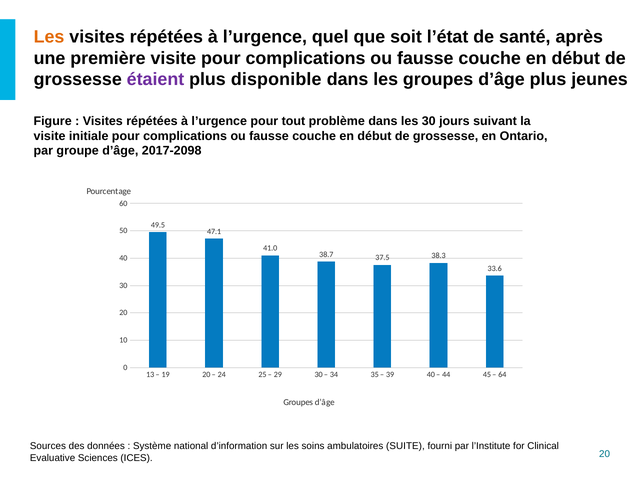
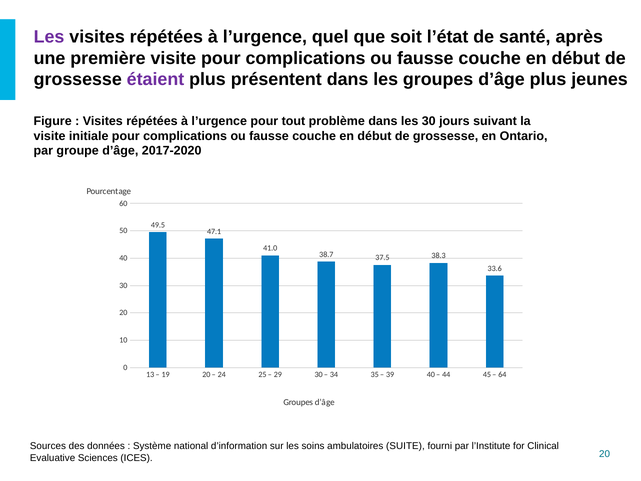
Les colour: orange -> purple (49, 37)
disponible: disponible -> présentent (276, 80)
2017-2098: 2017-2098 -> 2017-2020 (172, 151)
